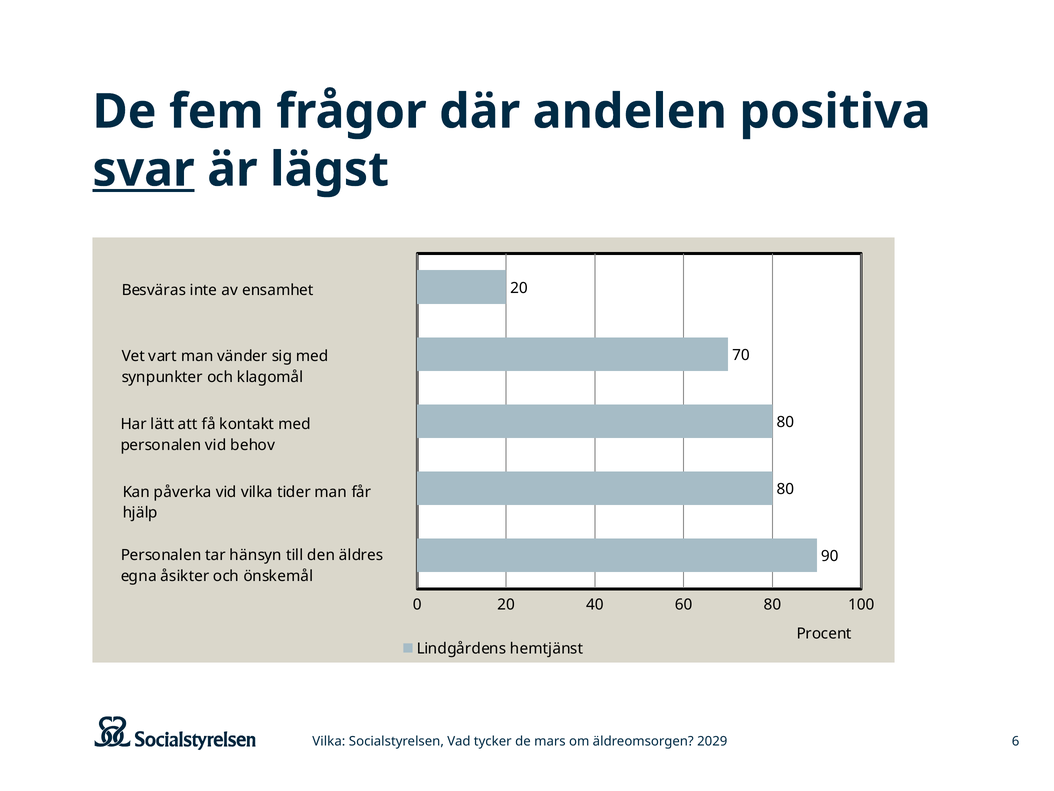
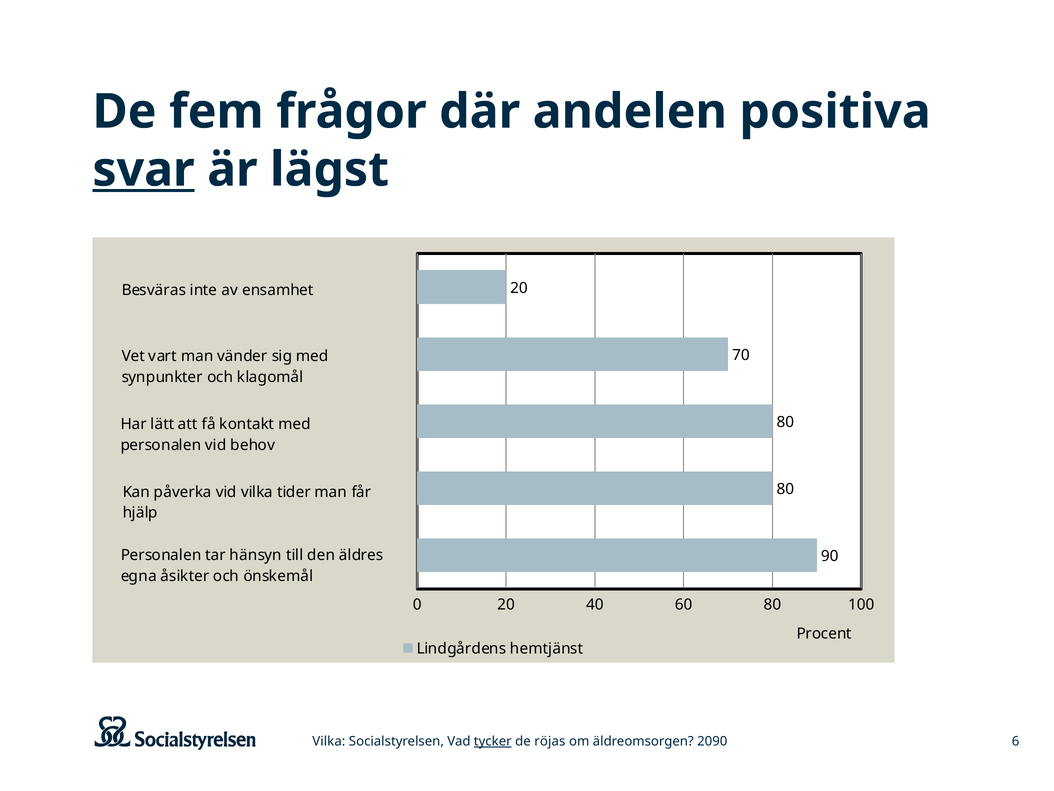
tycker underline: none -> present (493, 741)
mars: mars -> röjas (550, 741)
2029: 2029 -> 2090 (712, 741)
